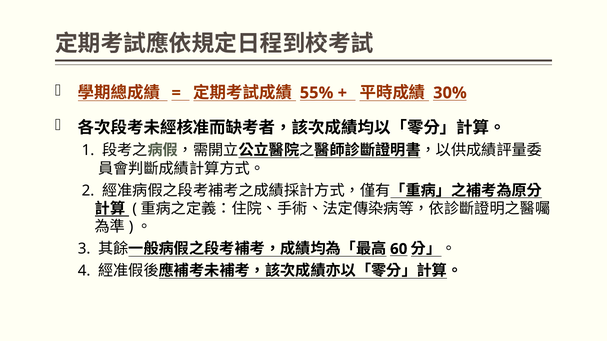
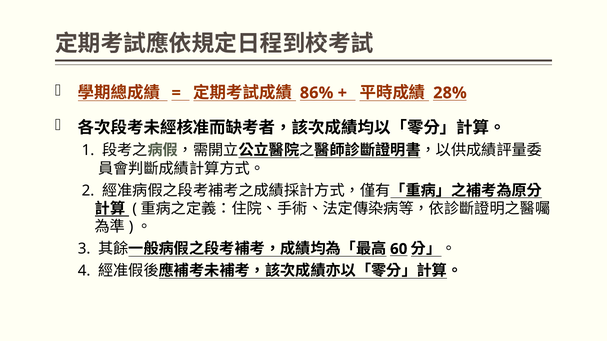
55%: 55% -> 86% (317, 93)
30%: 30% -> 28% (450, 93)
